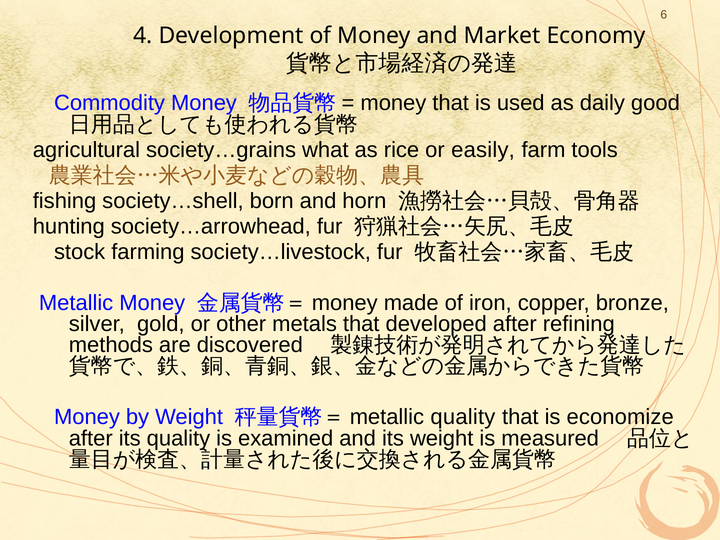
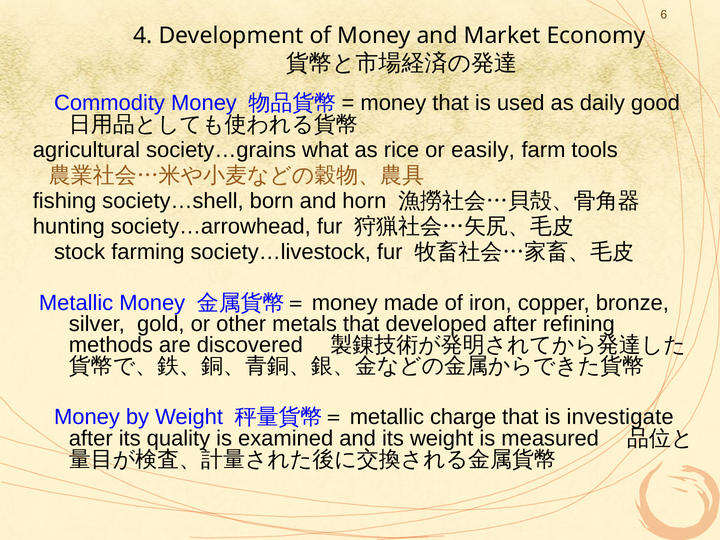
quality: quality -> charge (463, 417)
economize: economize -> investigate (620, 417)
